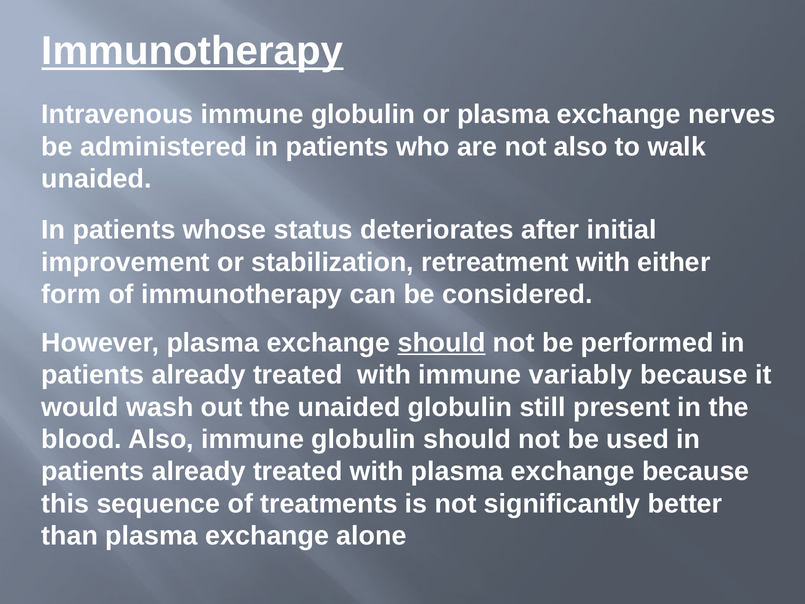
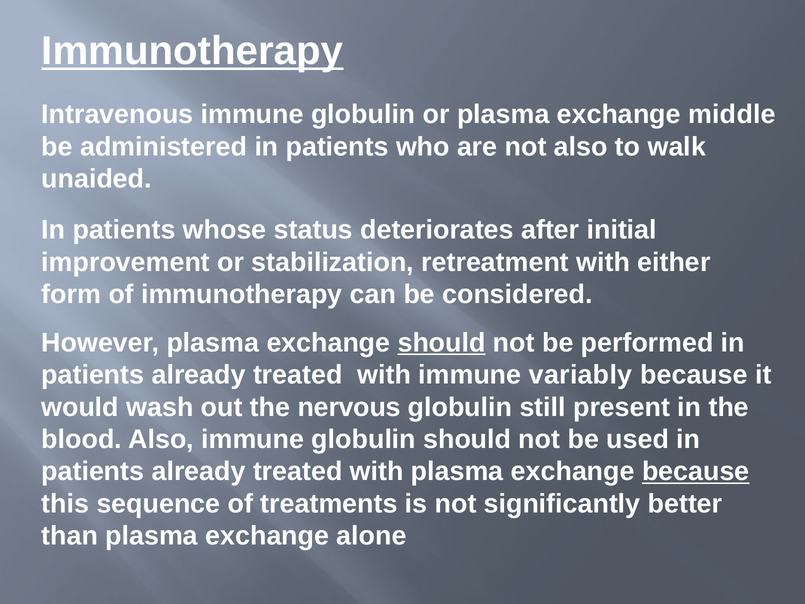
nerves: nerves -> middle (732, 115)
the unaided: unaided -> nervous (349, 407)
because underline: none -> present (696, 471)
